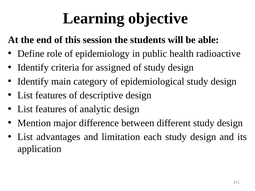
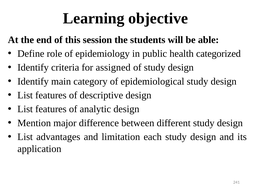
radioactive: radioactive -> categorized (218, 54)
